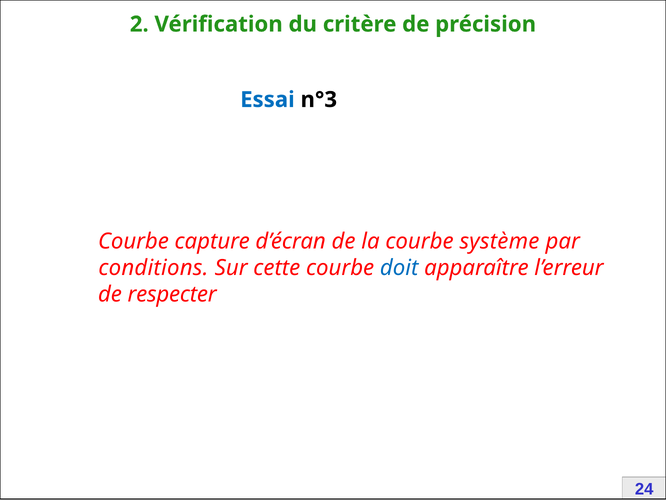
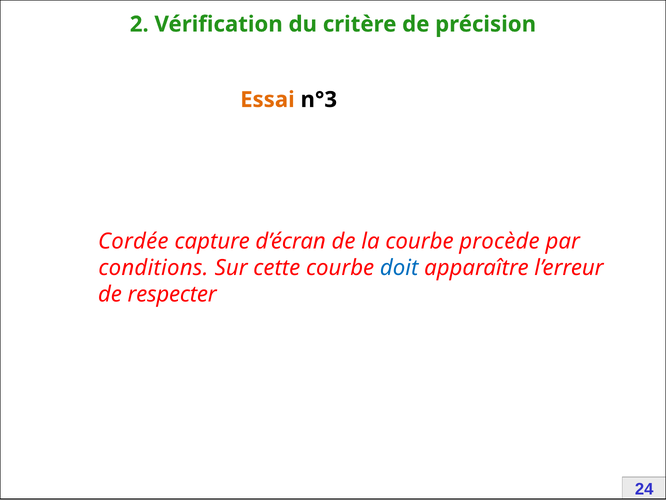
Essai colour: blue -> orange (267, 100)
Courbe: Courbe -> Cordée (133, 241)
système: système -> procède (499, 241)
